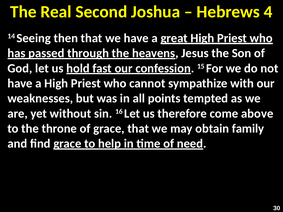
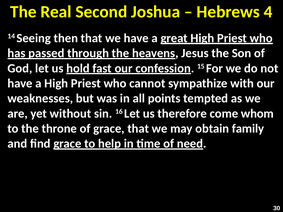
above: above -> whom (257, 114)
